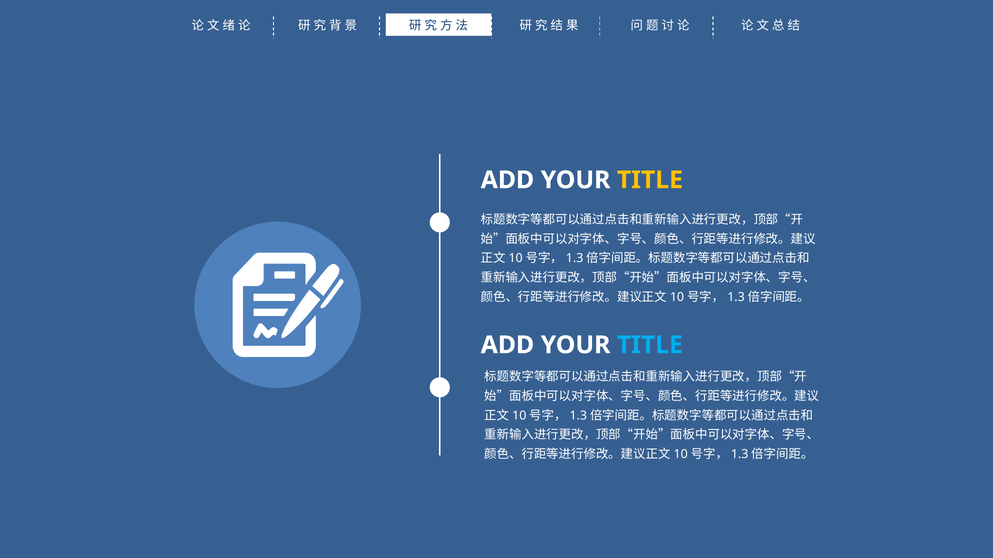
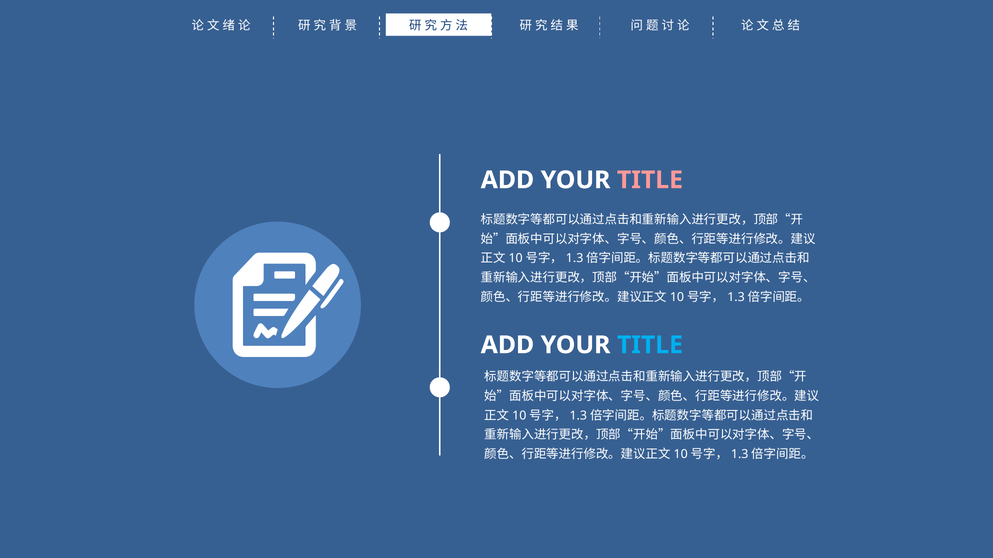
TITLE colour: yellow -> pink (650, 180)
